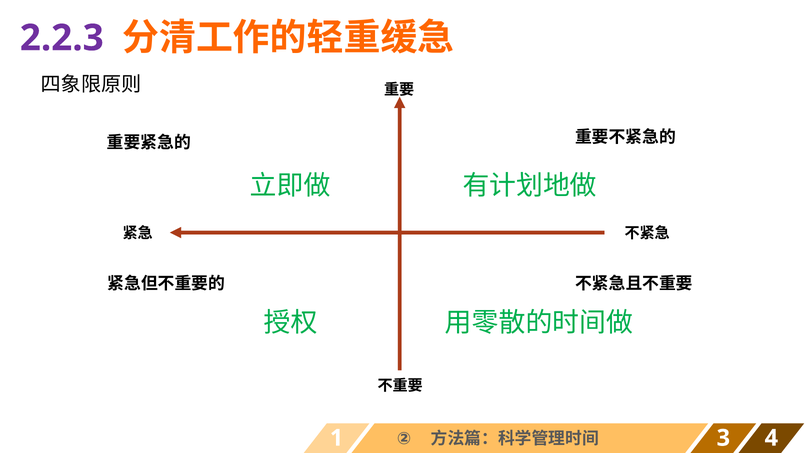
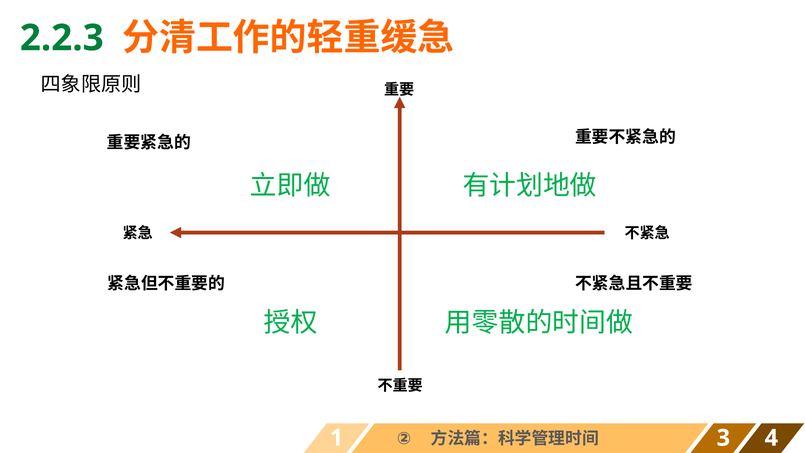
2.2.3 colour: purple -> green (62, 38)
